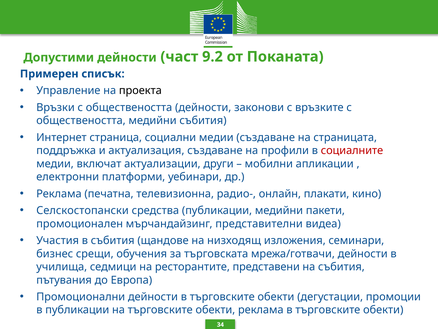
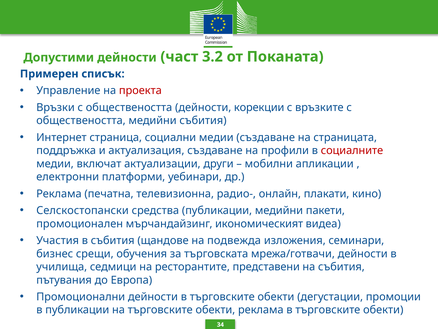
9.2: 9.2 -> 3.2 (212, 57)
проекта colour: black -> red (140, 91)
законови: законови -> корекции (259, 107)
представителни: представителни -> икономическият (259, 223)
низходящ: низходящ -> подвежда (234, 240)
